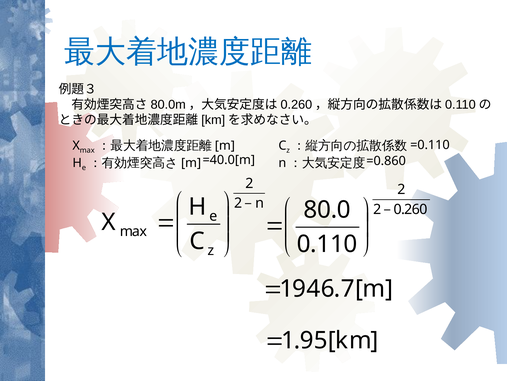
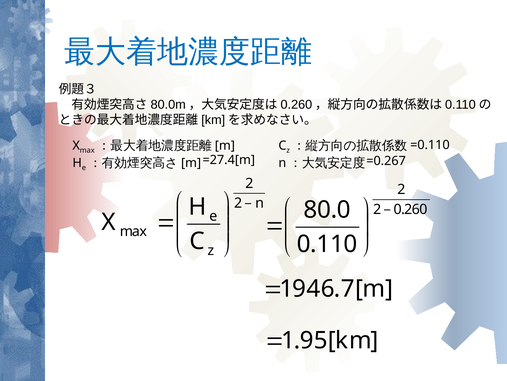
=0.860: =0.860 -> =0.267 (386, 161)
=40.0[m: =40.0[m -> =27.4[m (229, 160)
